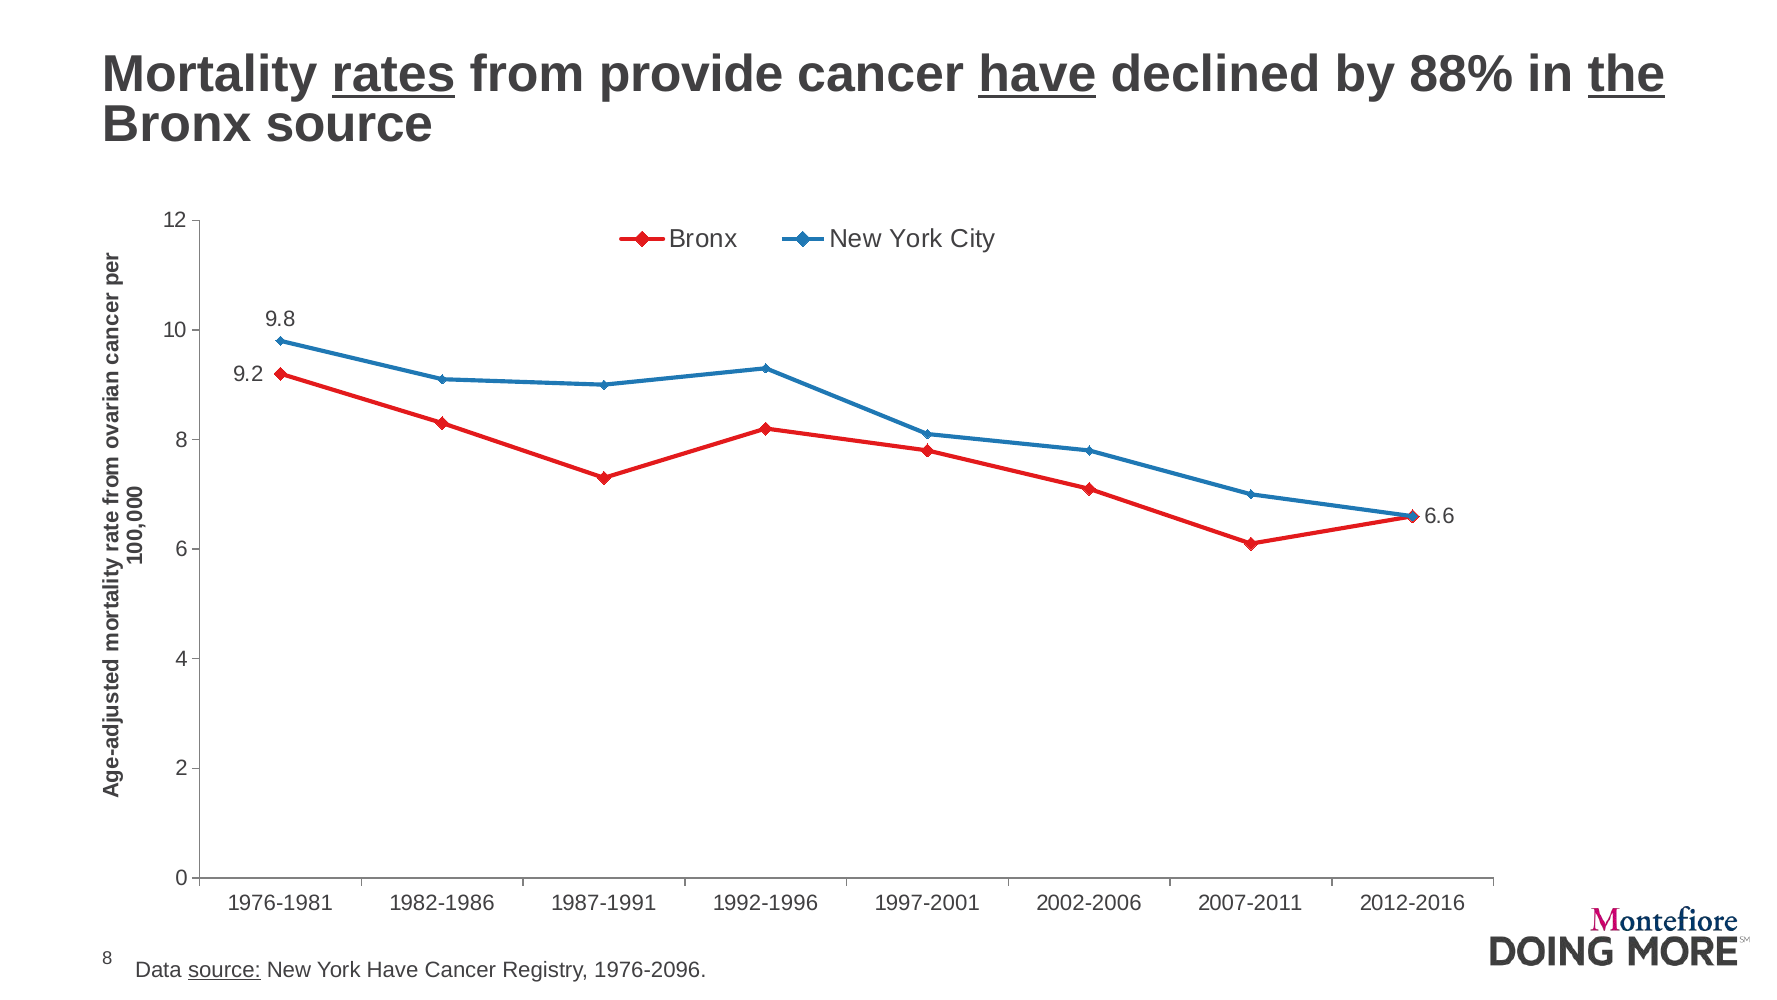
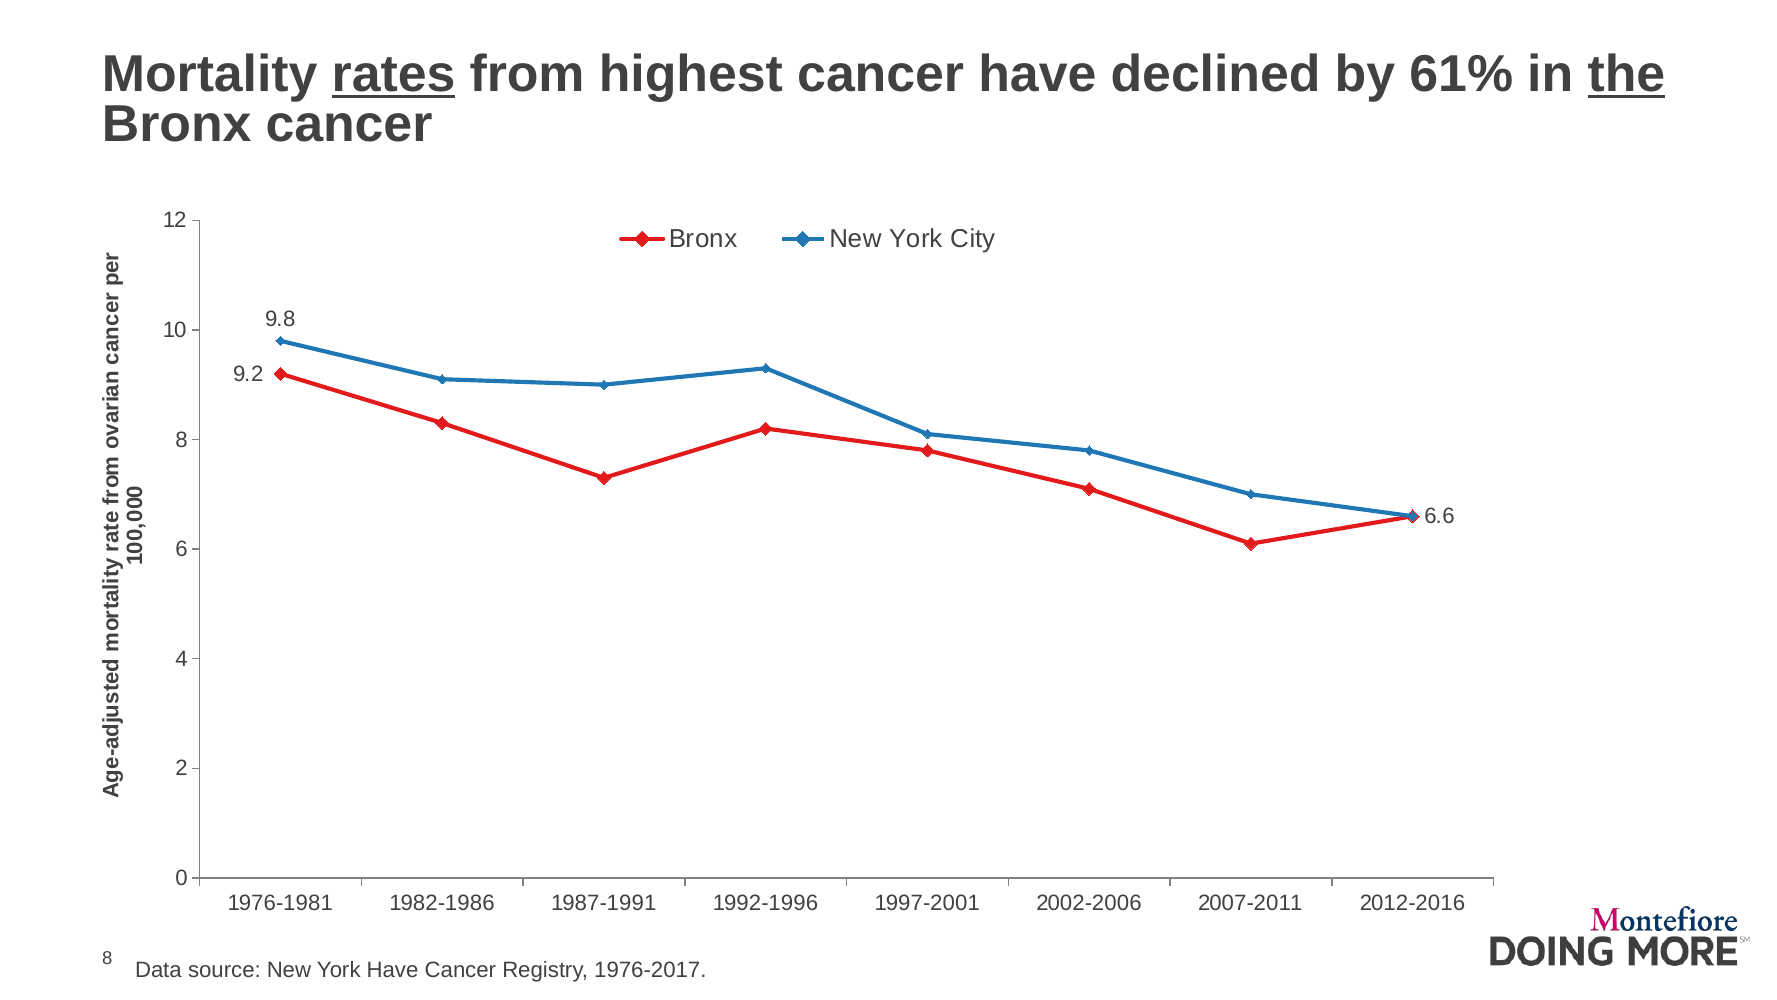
provide: provide -> highest (691, 74)
have underline: present -> none (1037, 74)
88%: 88% -> 61% (1461, 74)
Bronx source: source -> cancer (349, 124)
source underline: present -> none (224, 970)
1976-2096: 1976-2096 -> 1976-2017 (650, 970)
